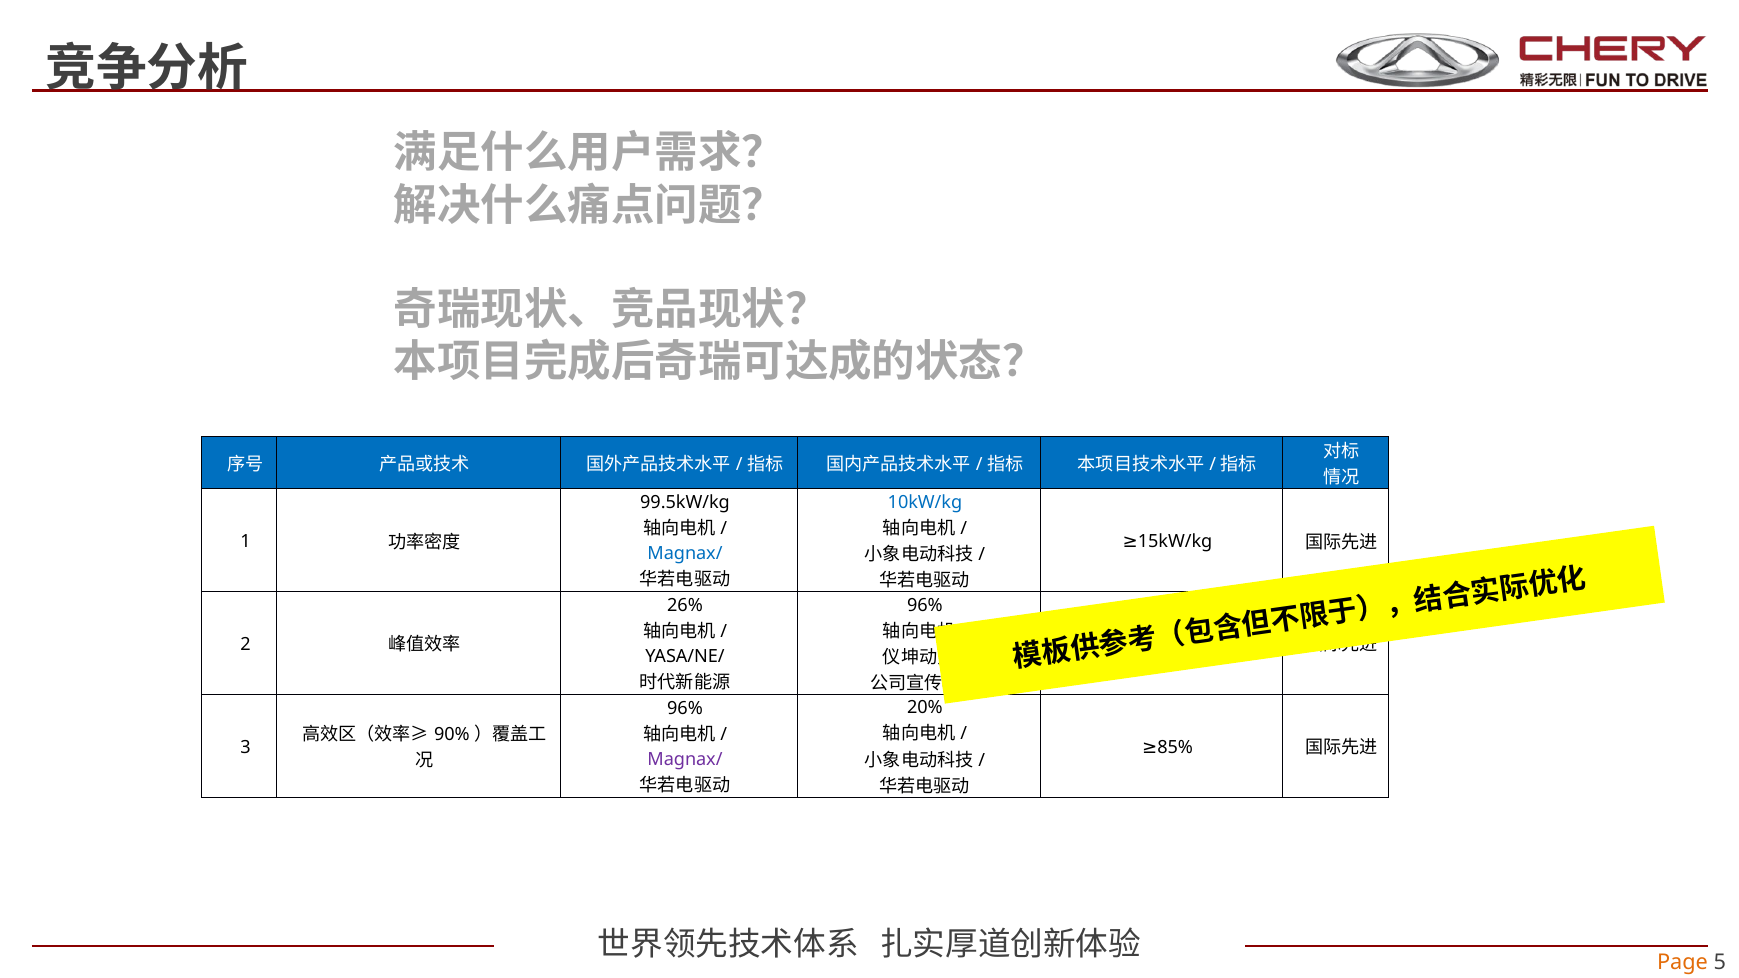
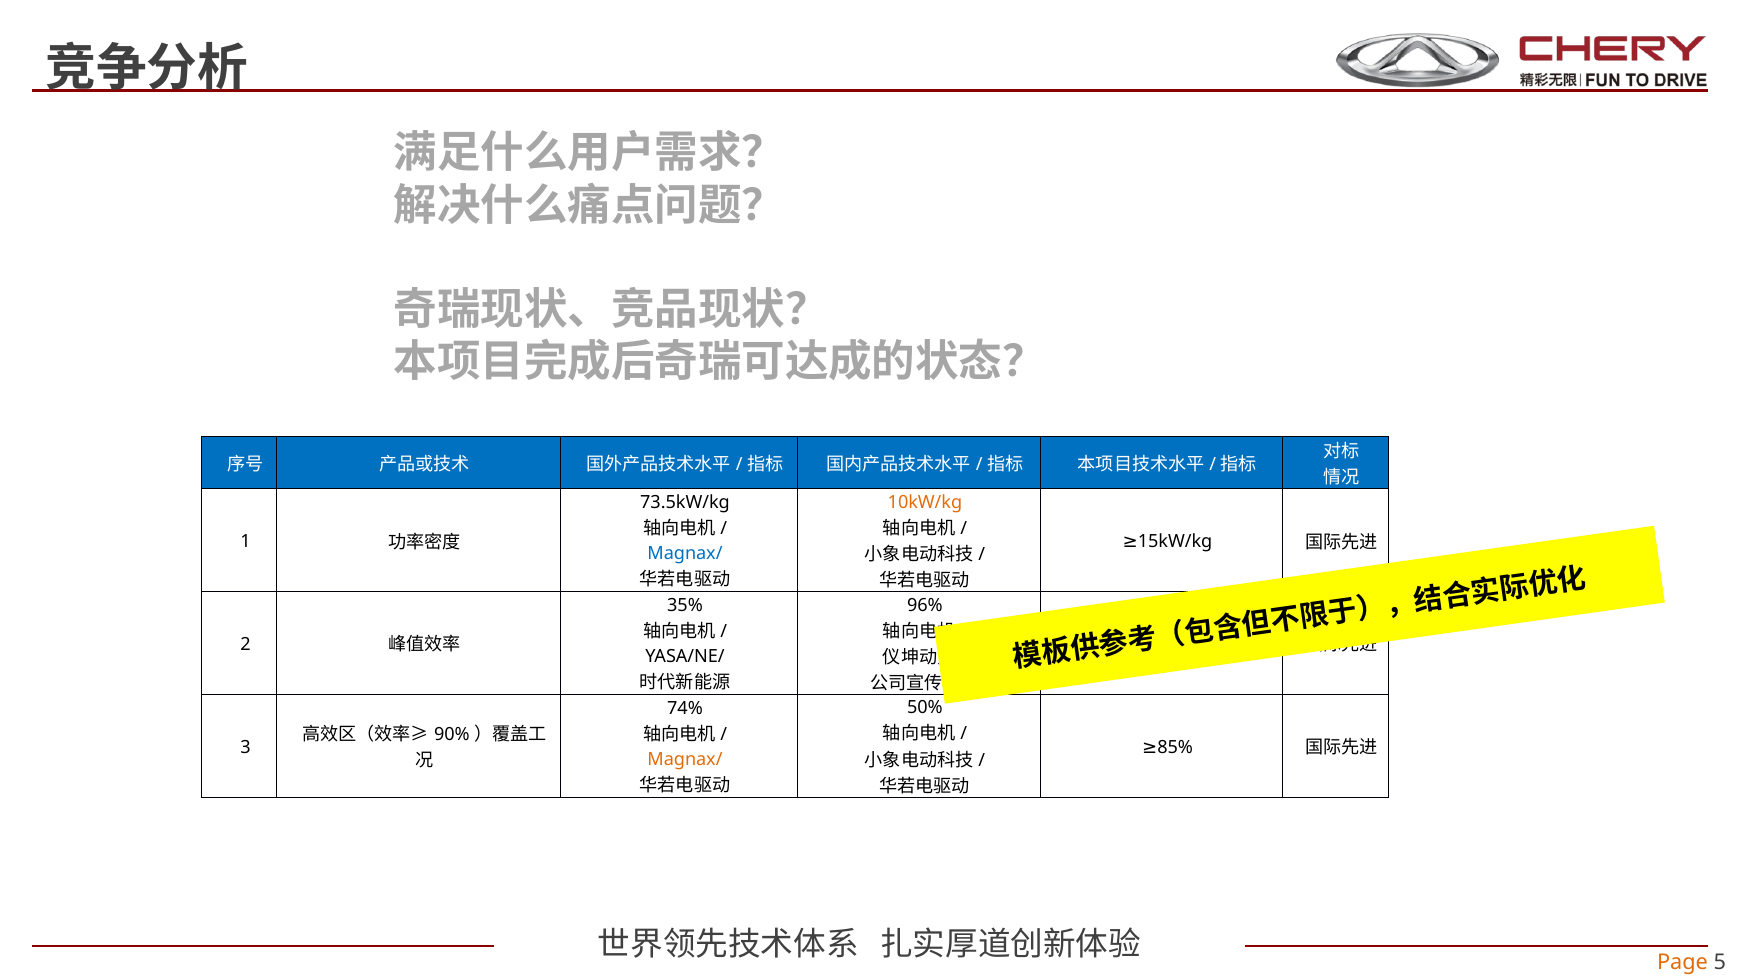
10kW/kg colour: blue -> orange (925, 502)
99.5kW/kg: 99.5kW/kg -> 73.5kW/kg (685, 503)
26%: 26% -> 35% (685, 606)
20%: 20% -> 50% (925, 708)
96%: 96% -> 74% (685, 709)
Magnax/ colour: purple -> orange (685, 760)
